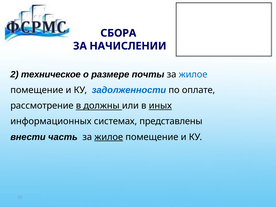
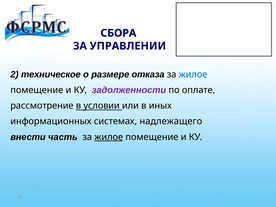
НАЧИСЛЕНИИ: НАЧИСЛЕНИИ -> УПРАВЛЕНИИ (128, 46)
почты: почты -> отказа (148, 74)
задолженности colour: blue -> purple (129, 90)
должны: должны -> условии (102, 106)
иных underline: present -> none (160, 106)
представлены: представлены -> надлежащего (171, 121)
